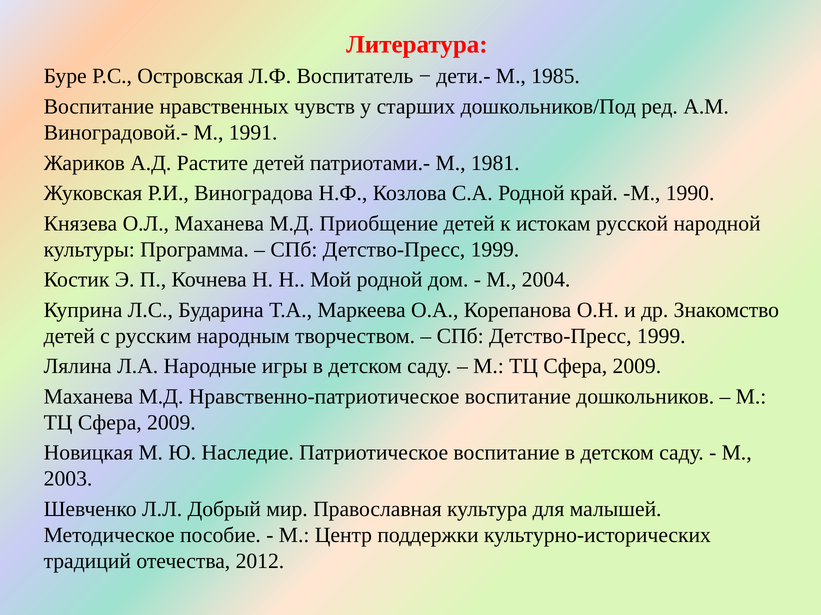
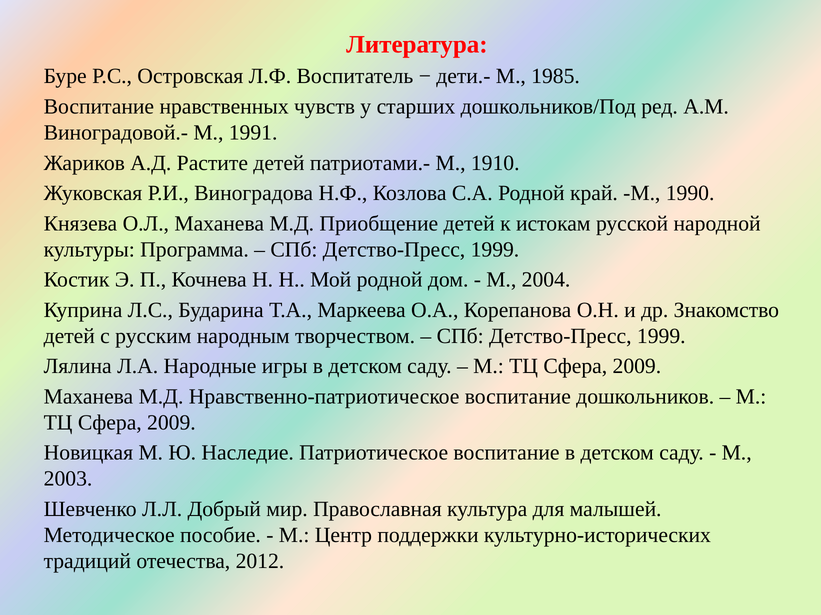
1981: 1981 -> 1910 (495, 163)
